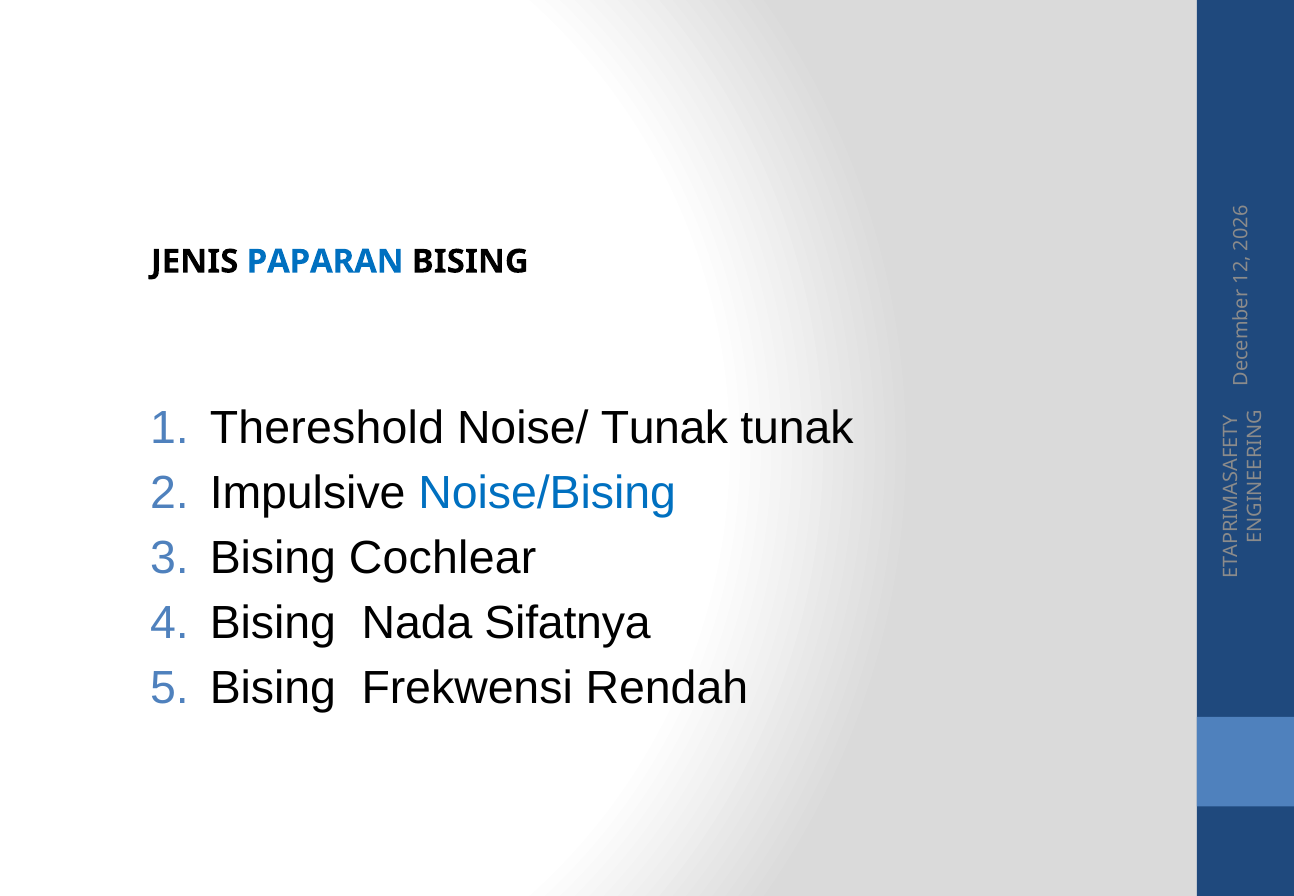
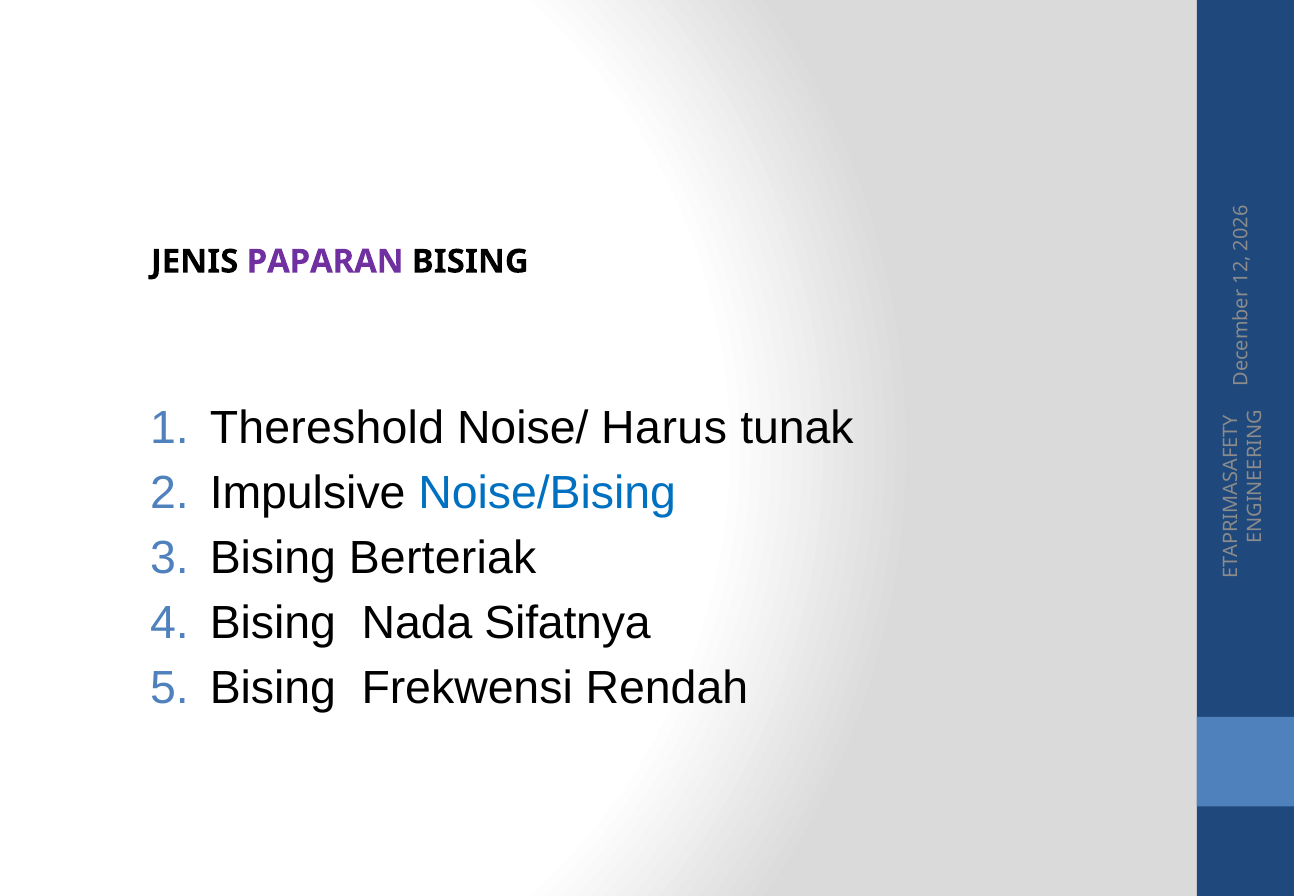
PAPARAN colour: blue -> purple (325, 262)
Noise/ Tunak: Tunak -> Harus (664, 428)
Cochlear: Cochlear -> Berteriak (443, 558)
